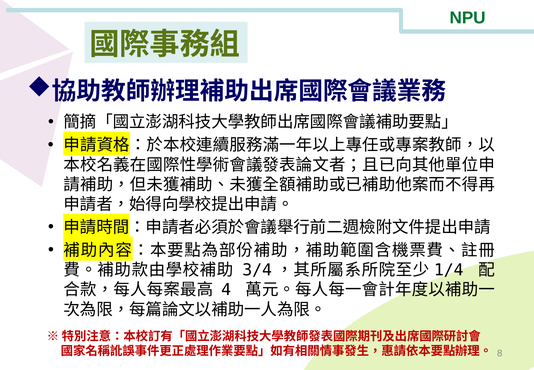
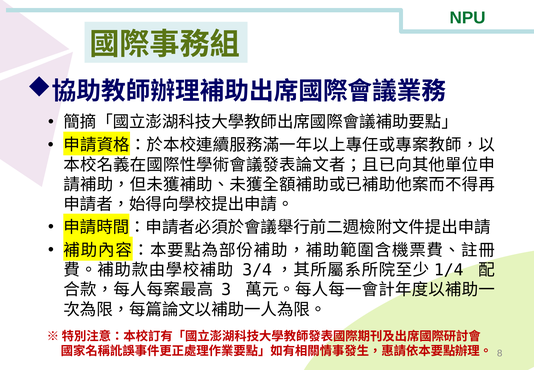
4: 4 -> 3 (226, 290)
